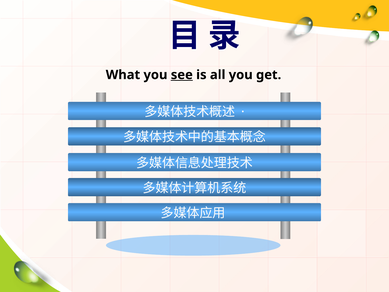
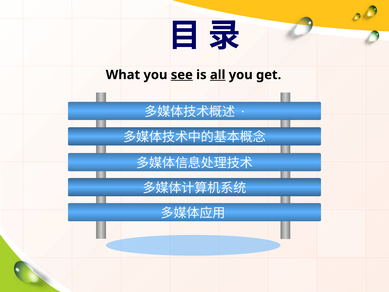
all underline: none -> present (218, 75)
